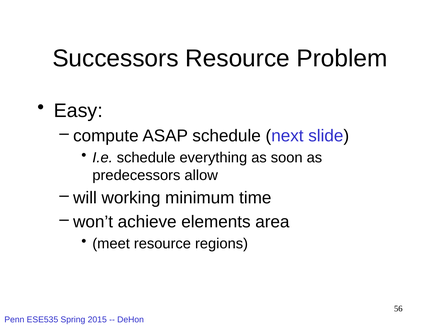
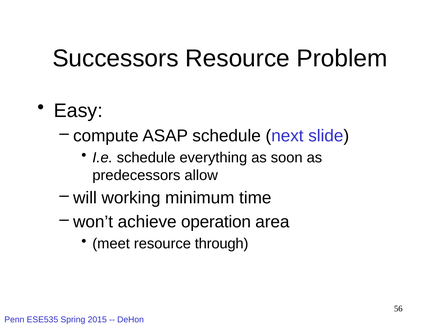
elements: elements -> operation (216, 222)
regions: regions -> through (222, 244)
